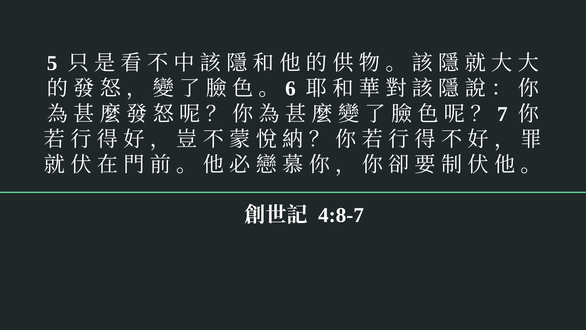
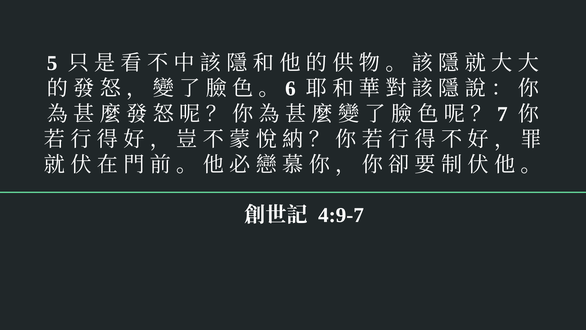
4:8-7: 4:8-7 -> 4:9-7 (341, 215)
